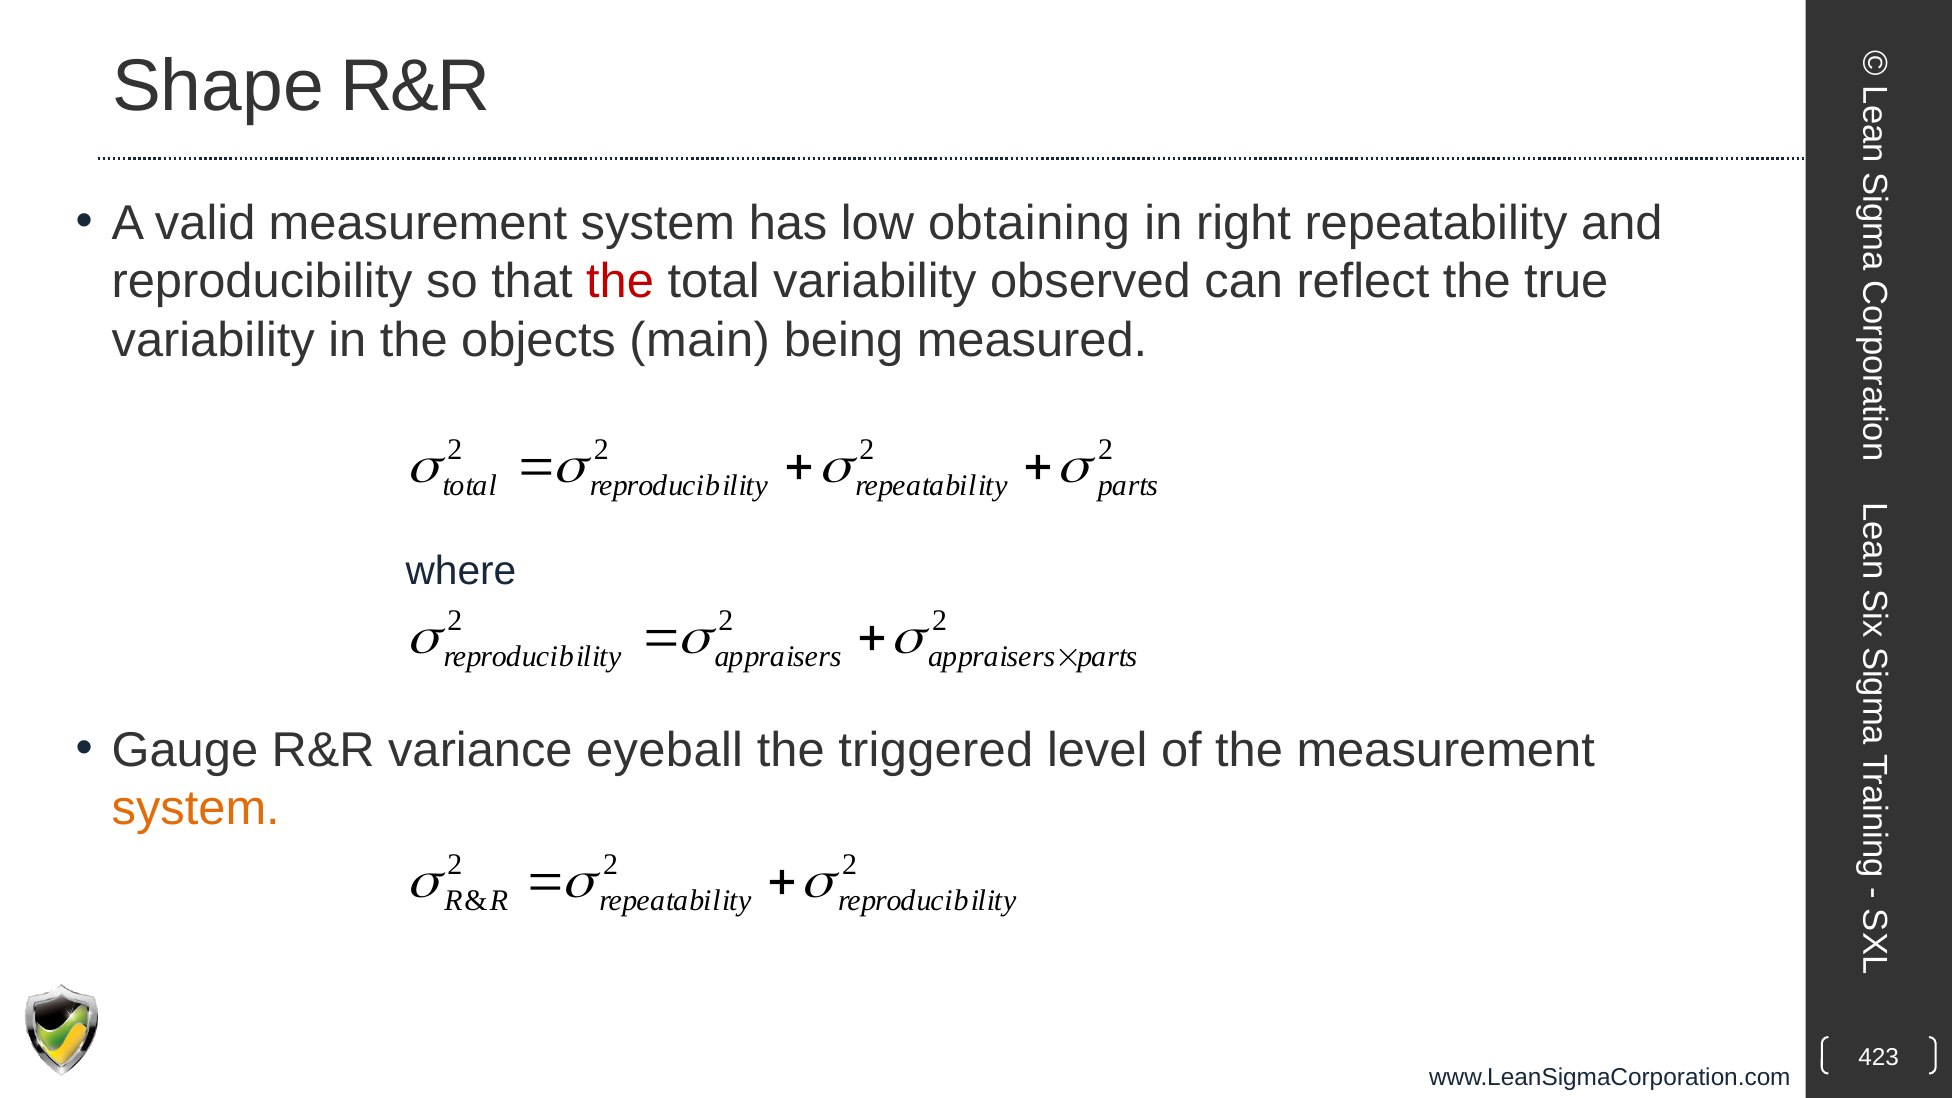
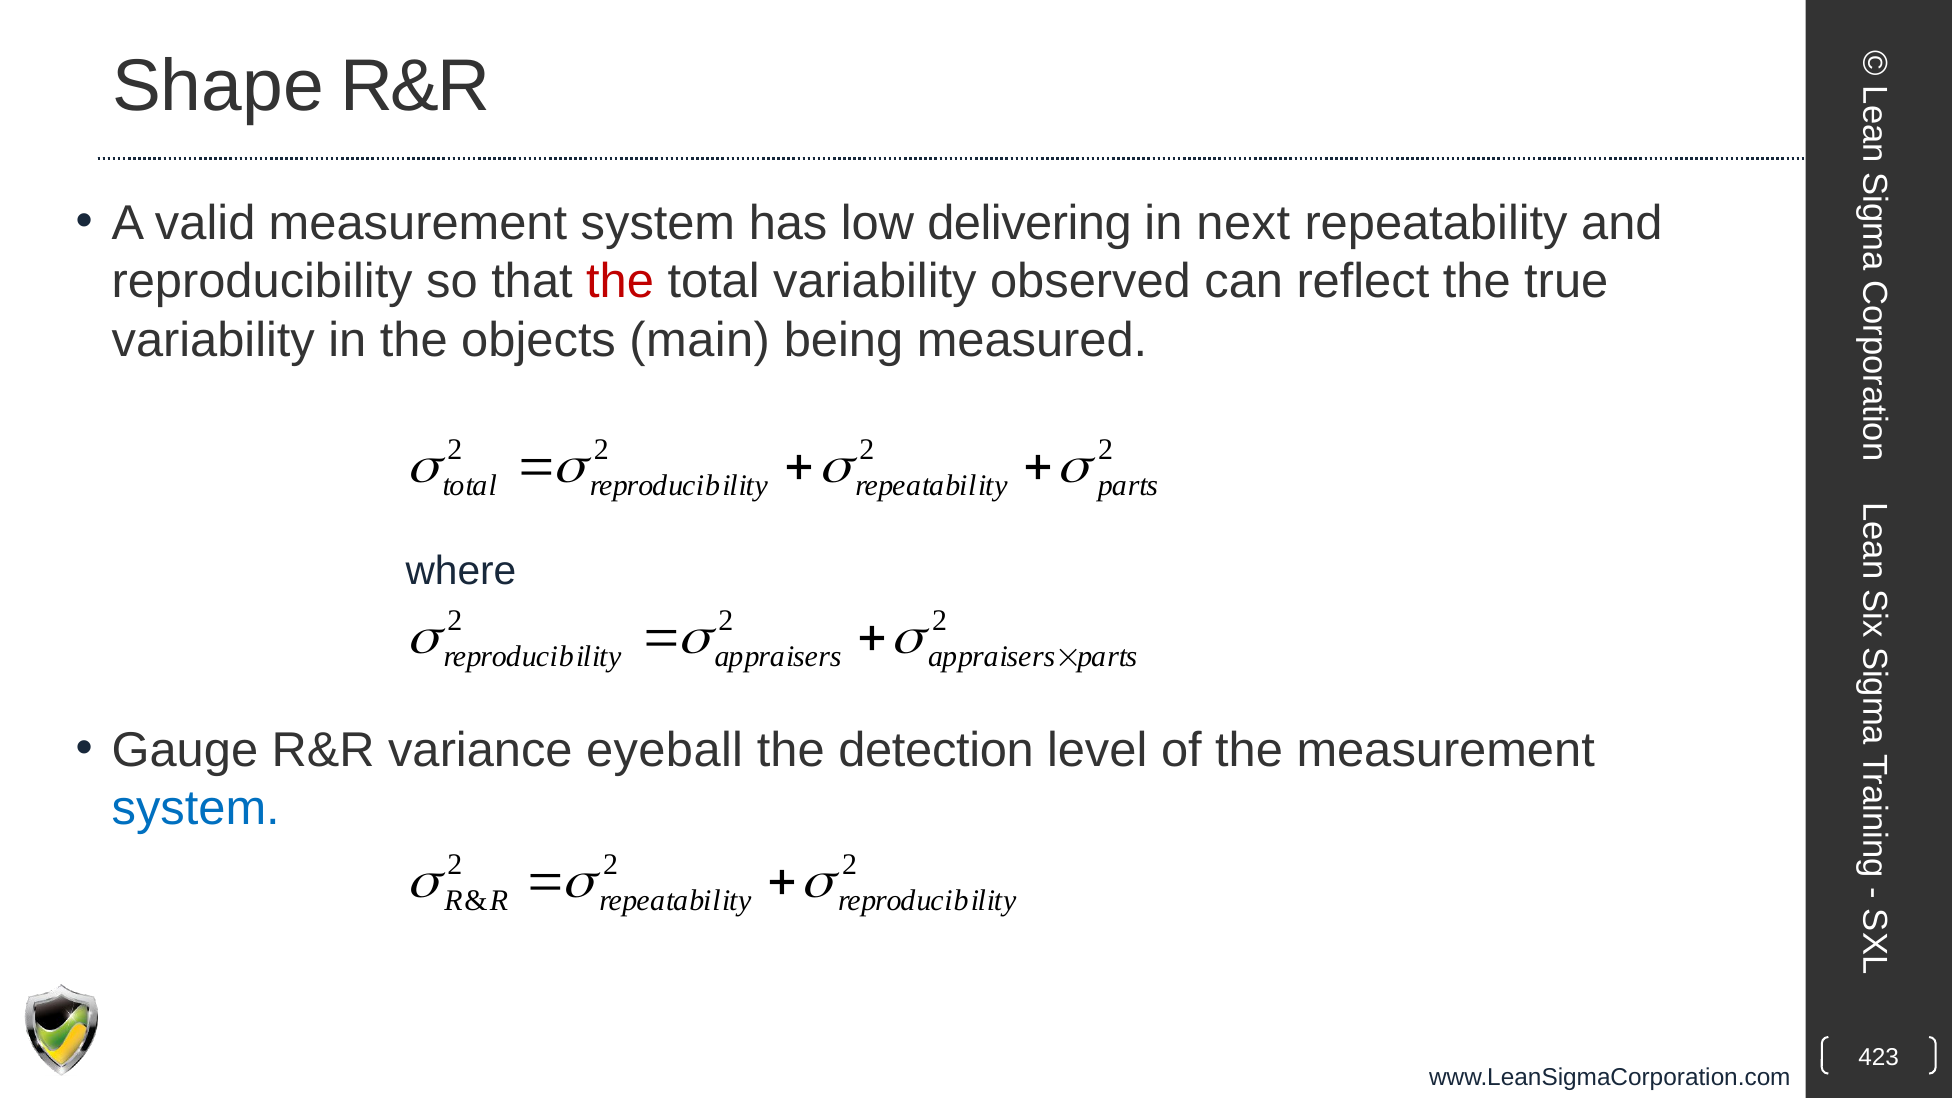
obtaining: obtaining -> delivering (1030, 223)
right: right -> next (1243, 223)
triggered: triggered -> detection (936, 750)
system colour: orange -> blue (196, 809)
